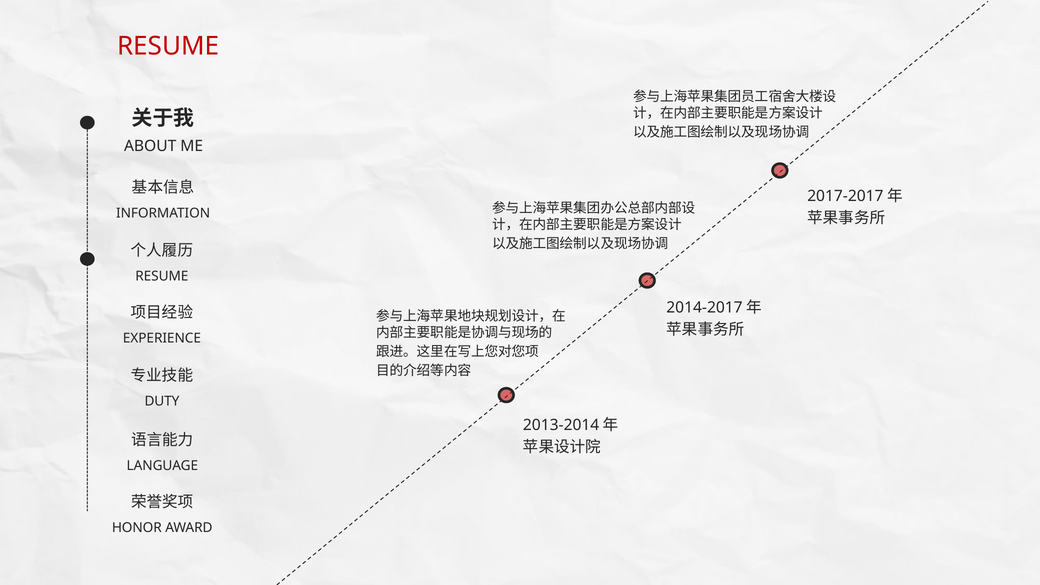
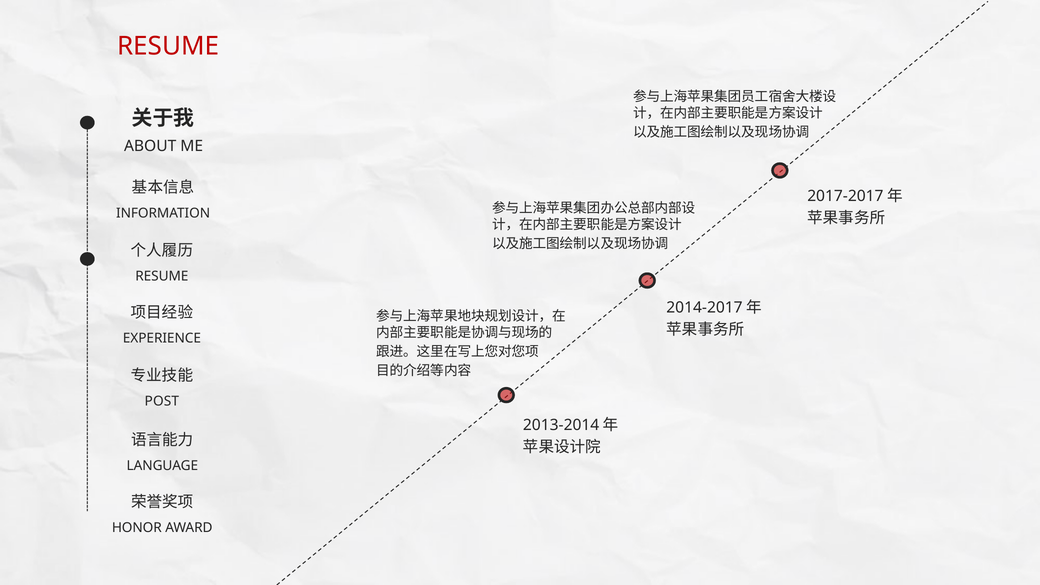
DUTY: DUTY -> POST (162, 401)
